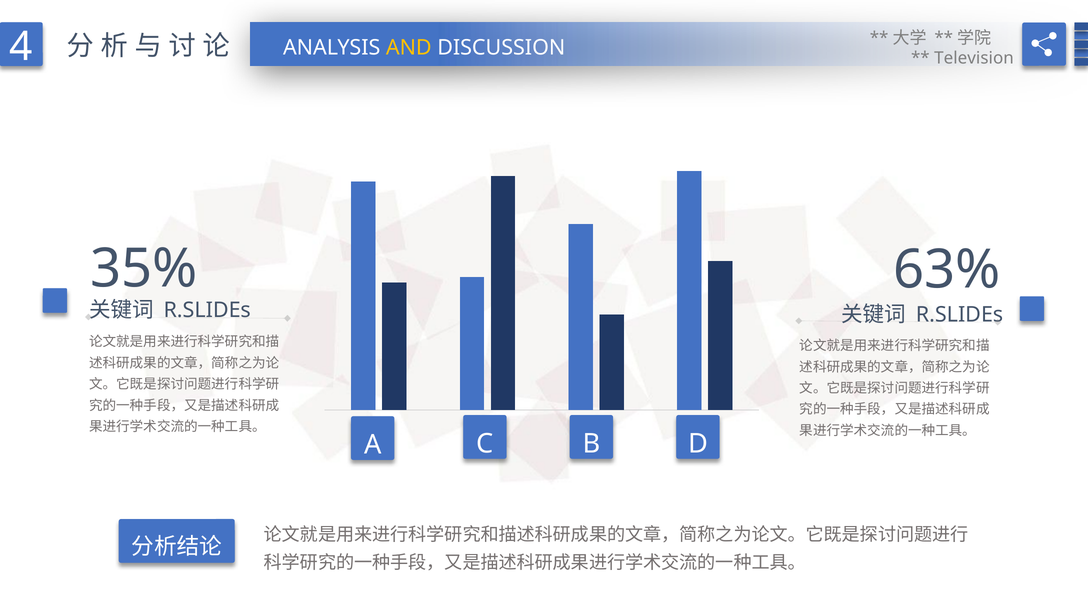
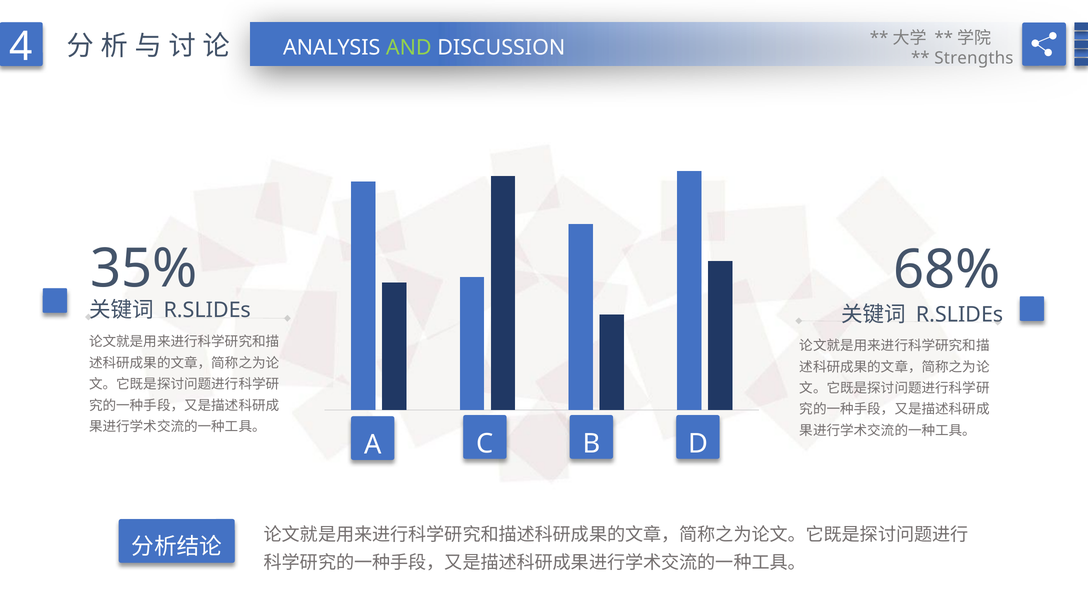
AND colour: yellow -> light green (409, 47)
Television: Television -> Strengths (974, 58)
63%: 63% -> 68% (947, 270)
